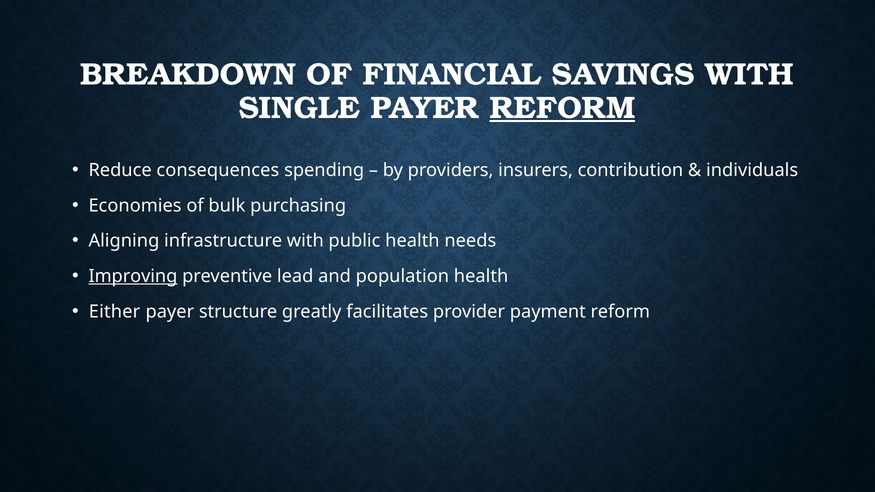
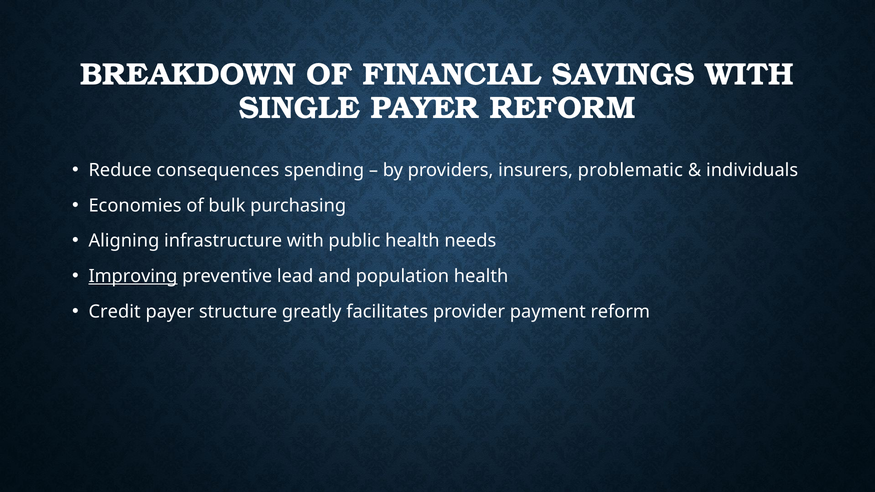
REFORM underline: present -> none (562, 108)
contribution: contribution -> problematic (630, 170)
Either: Either -> Credit (115, 312)
